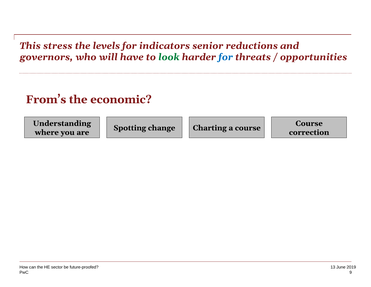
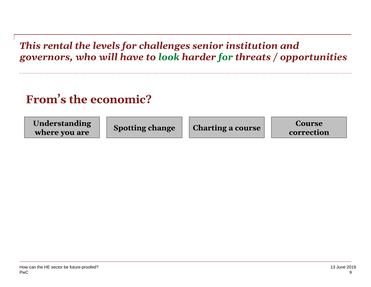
stress: stress -> rental (58, 46)
indicators: indicators -> challenges (165, 46)
reductions: reductions -> institution (252, 46)
for colour: blue -> green (226, 57)
